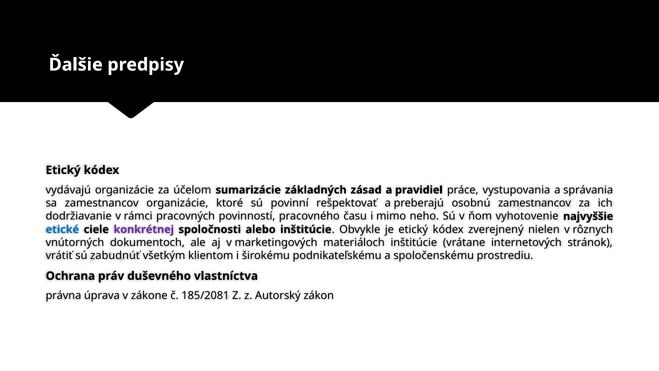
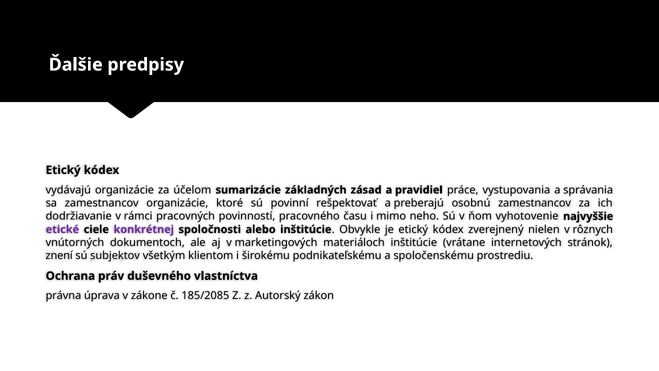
etické colour: blue -> purple (62, 229)
vrátiť: vrátiť -> znení (59, 256)
zabudnúť: zabudnúť -> subjektov (115, 256)
185/2081: 185/2081 -> 185/2085 (205, 296)
